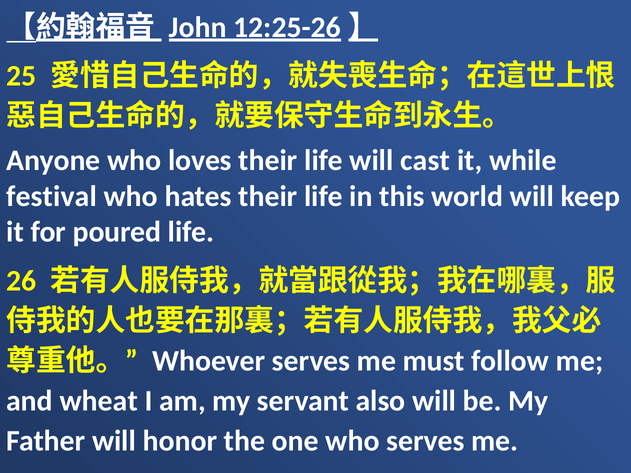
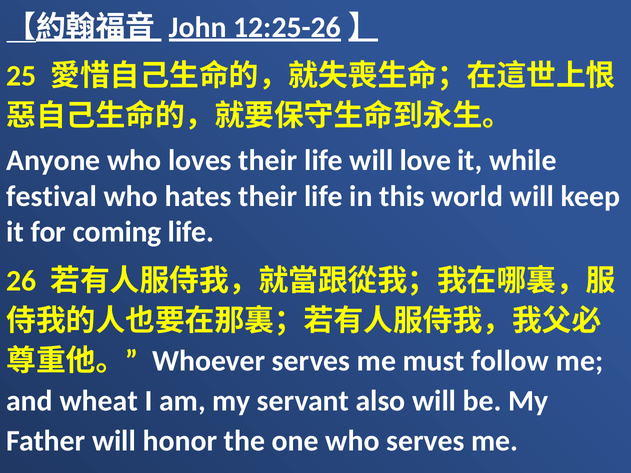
cast: cast -> love (425, 161)
poured: poured -> coming (117, 232)
